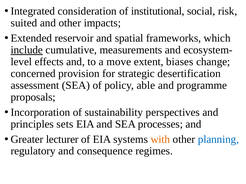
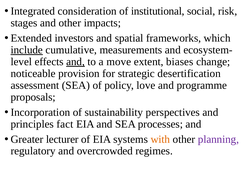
suited: suited -> stages (24, 23)
reservoir: reservoir -> investors (74, 38)
and underline: none -> present (76, 62)
concerned: concerned -> noticeable (33, 74)
able: able -> love (146, 85)
sets: sets -> fact (65, 124)
planning colour: blue -> purple (218, 140)
consequence: consequence -> overcrowded (105, 151)
